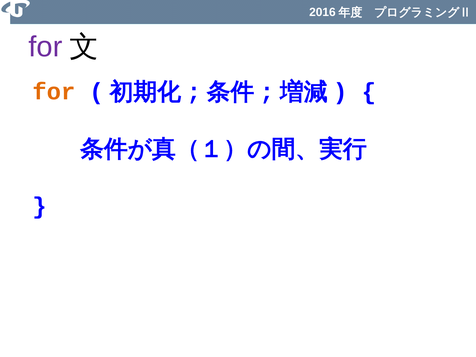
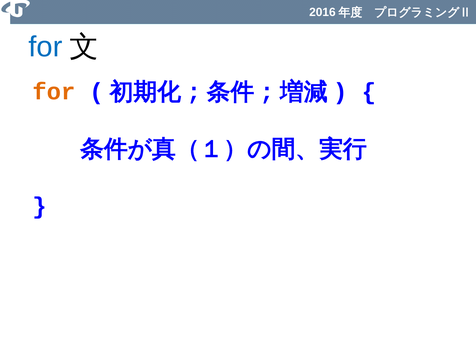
for colour: purple -> blue (46, 47)
